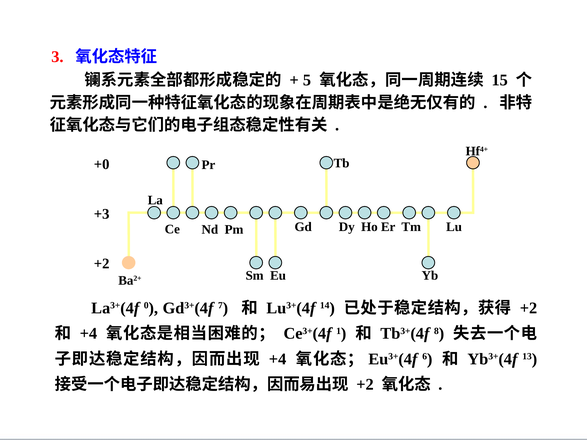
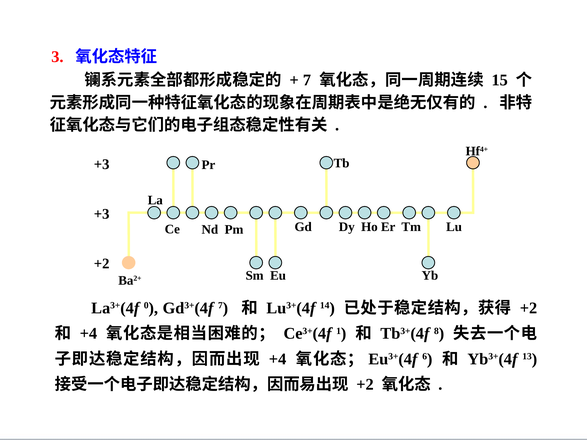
5: 5 -> 7 (307, 80)
+0: +0 -> +3 (102, 165)
